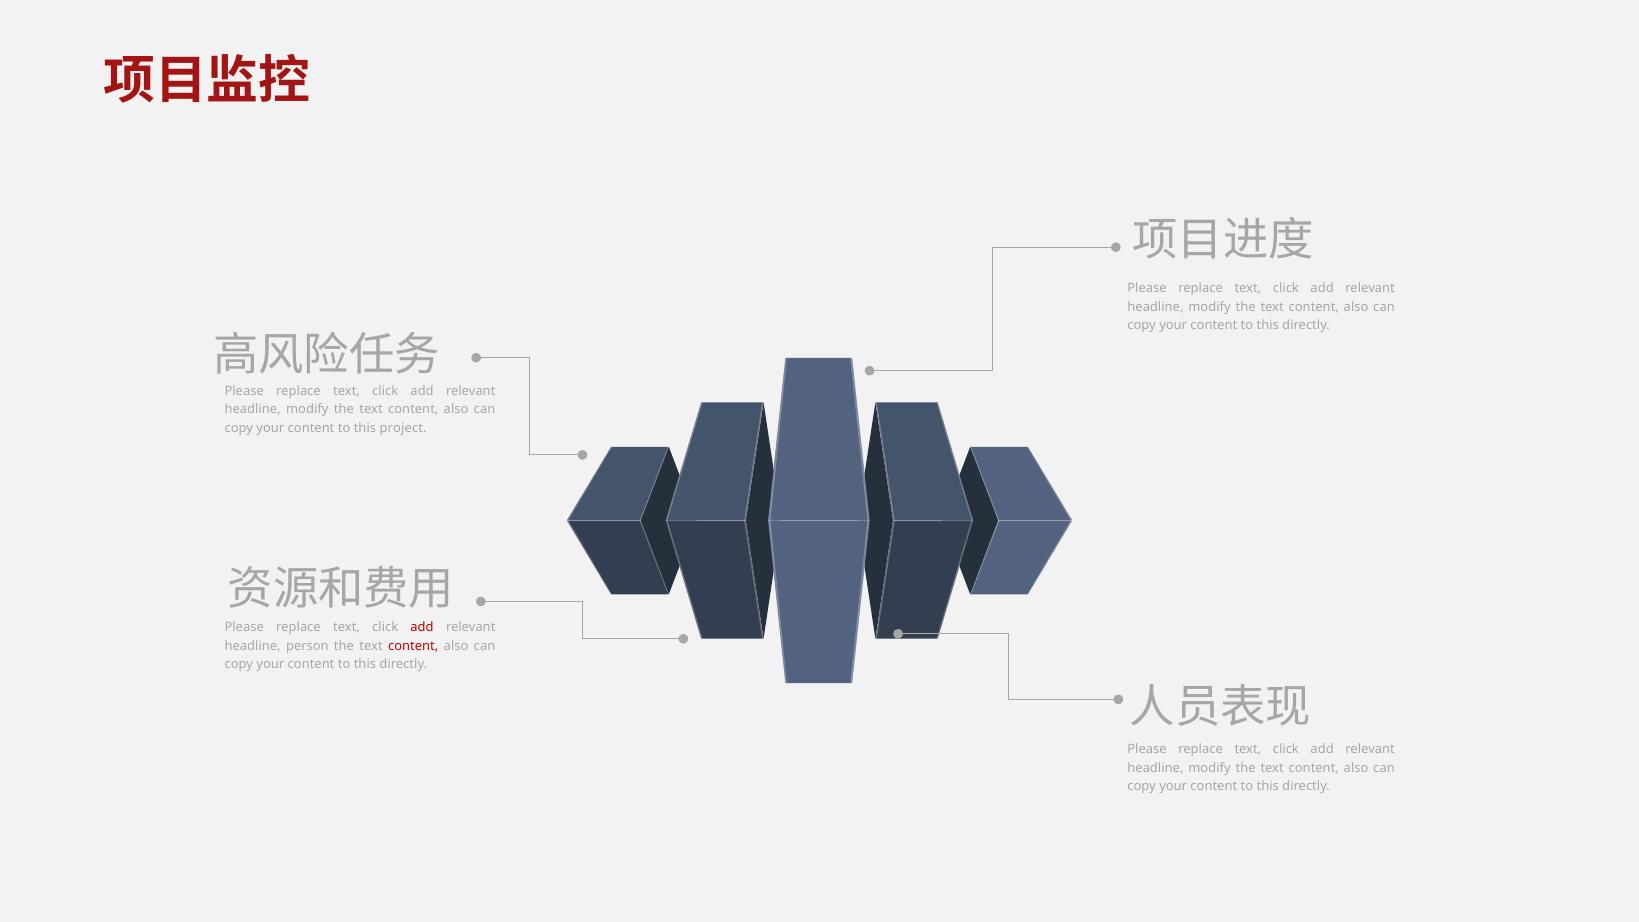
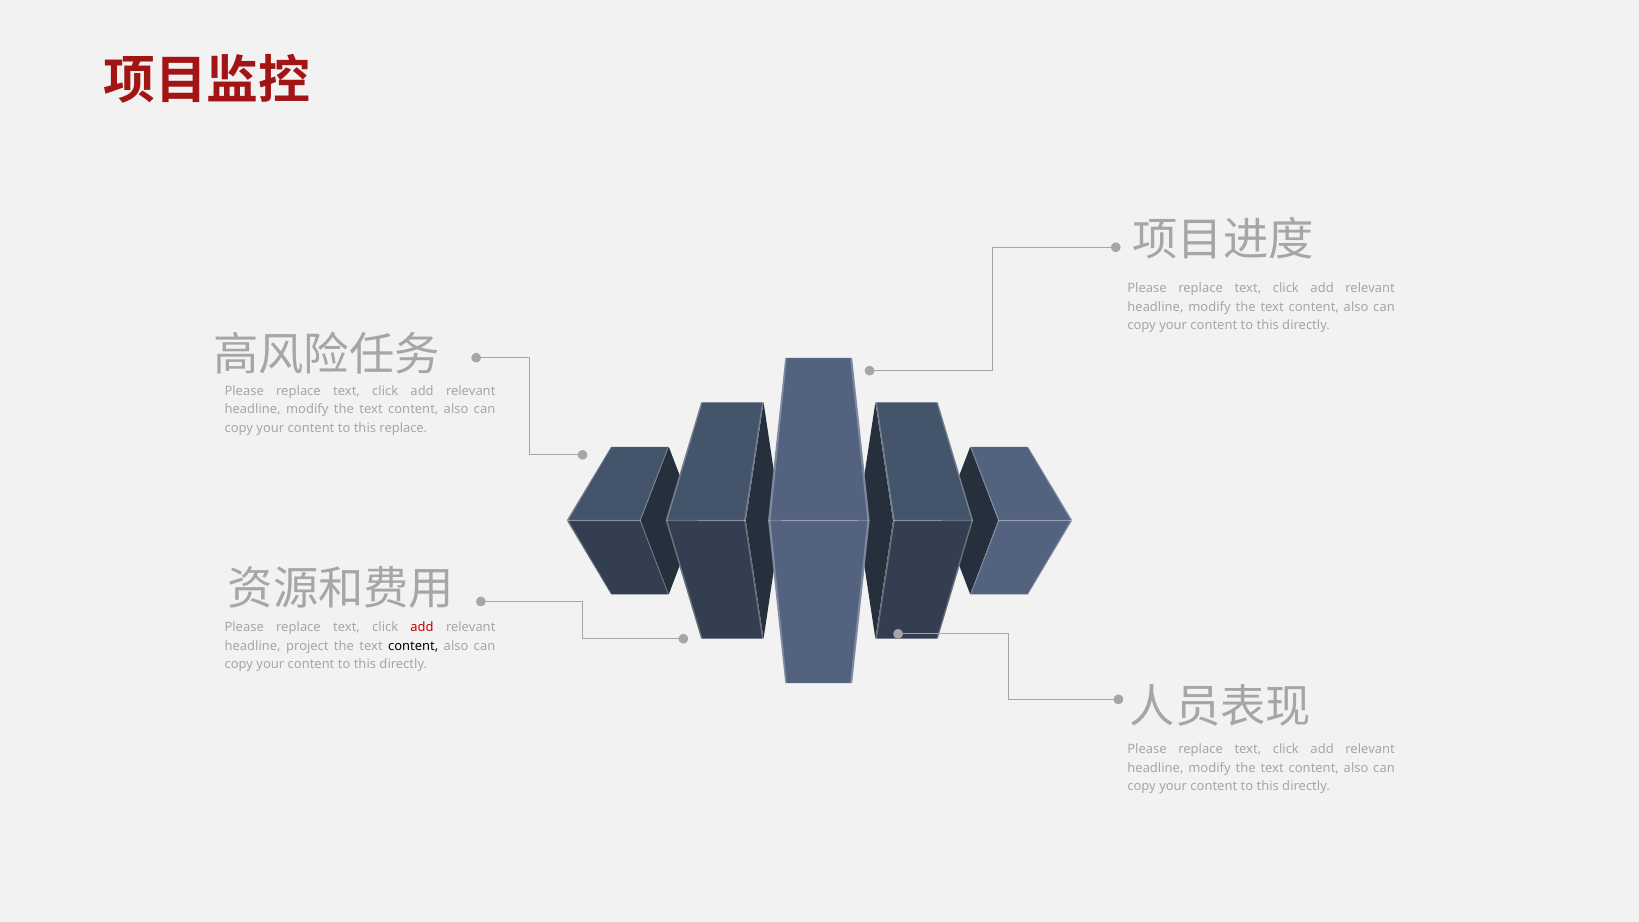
this project: project -> replace (403, 428)
person: person -> project (307, 646)
content colour: red -> black (413, 646)
